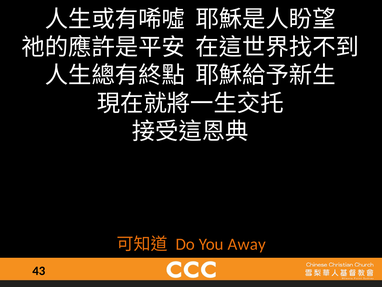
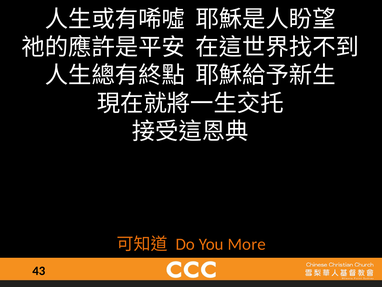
Away: Away -> More (247, 244)
